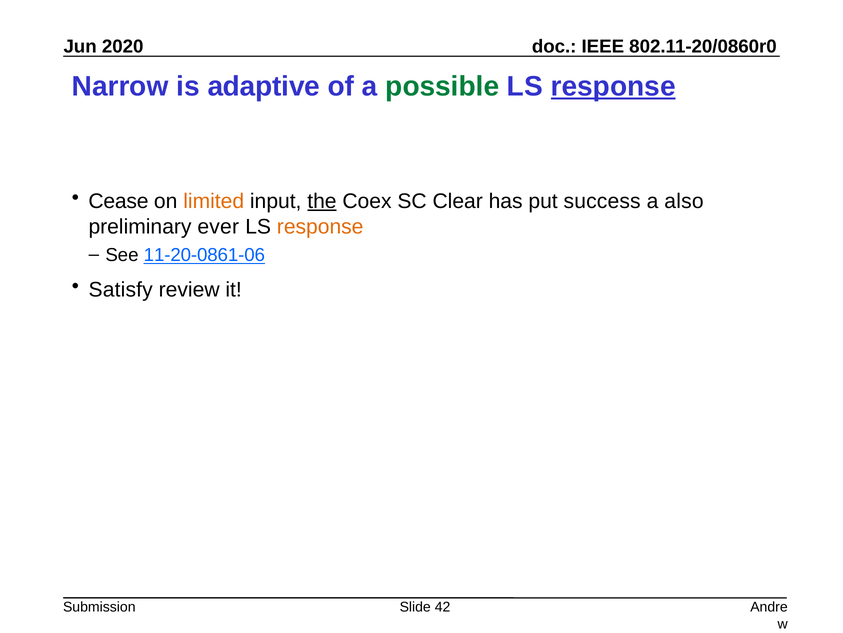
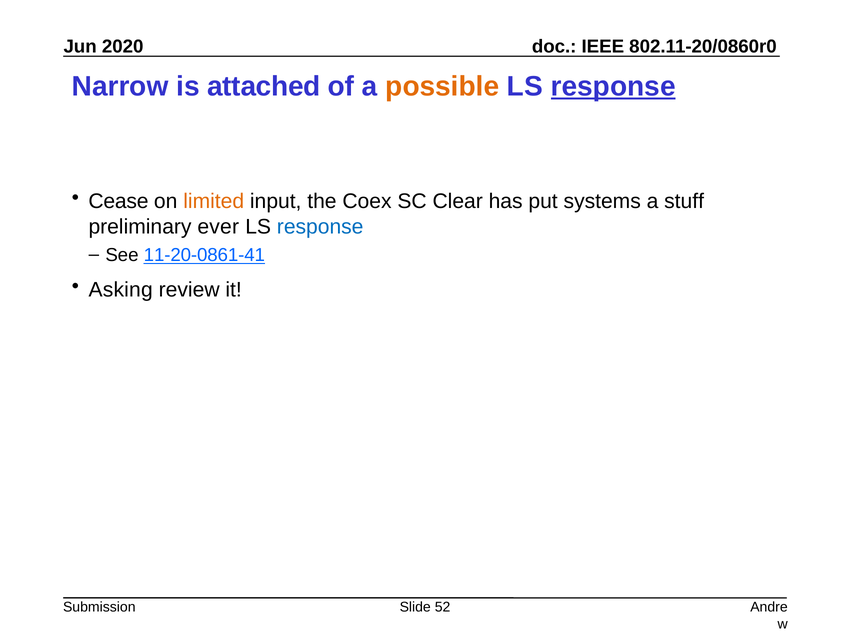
adaptive: adaptive -> attached (264, 86)
possible colour: green -> orange (442, 86)
the underline: present -> none (322, 201)
success: success -> systems (602, 201)
also: also -> stuff (684, 201)
response colour: orange -> blue (320, 226)
11-20-0861-06: 11-20-0861-06 -> 11-20-0861-41 (204, 255)
Satisfy: Satisfy -> Asking (121, 289)
42: 42 -> 52 (443, 606)
